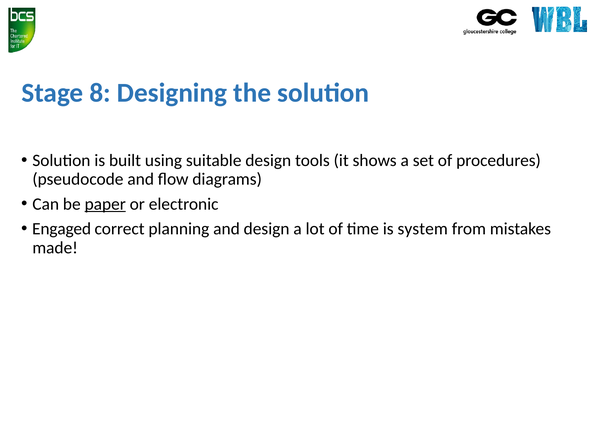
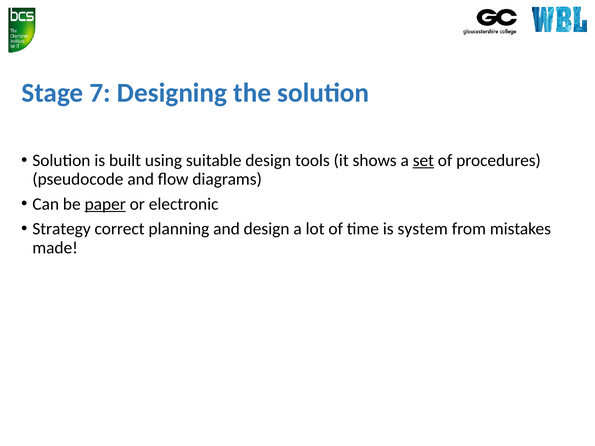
8: 8 -> 7 (100, 93)
set underline: none -> present (423, 160)
Engaged: Engaged -> Strategy (62, 229)
